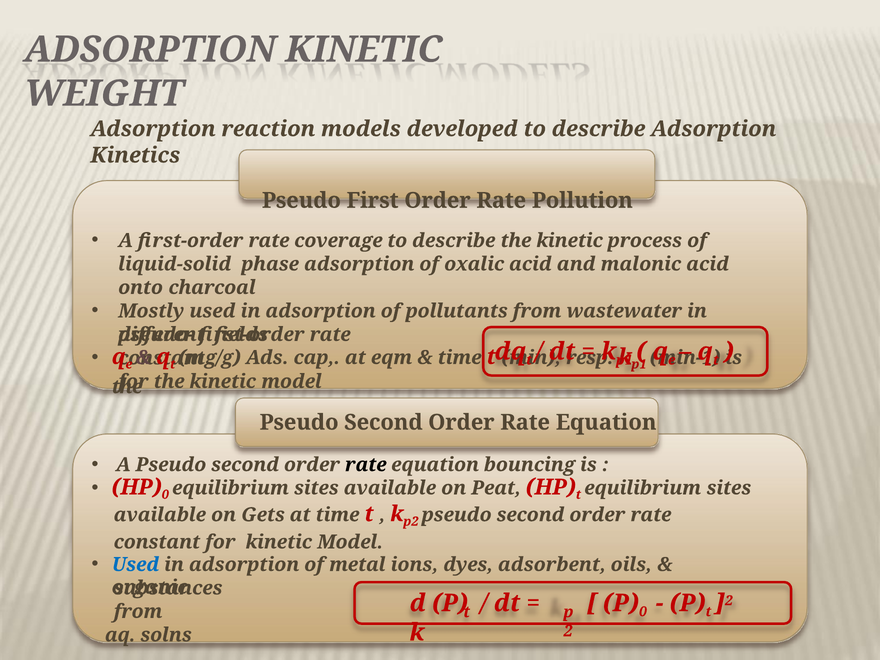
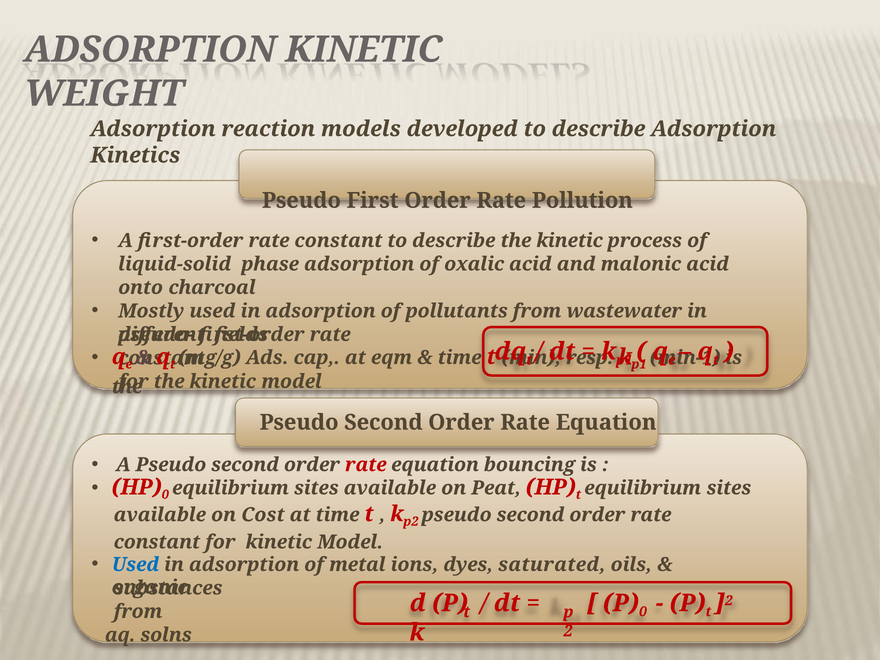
A first-order rate coverage: coverage -> constant (338, 241)
rate colour: black -> red (366, 465)
Gets: Gets -> Cost (263, 515)
adsorbent: adsorbent -> saturated (552, 565)
